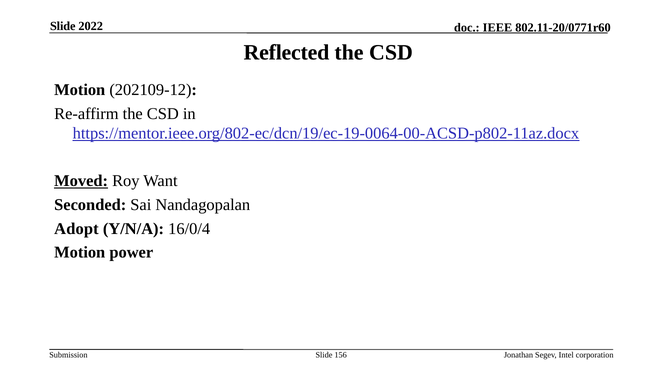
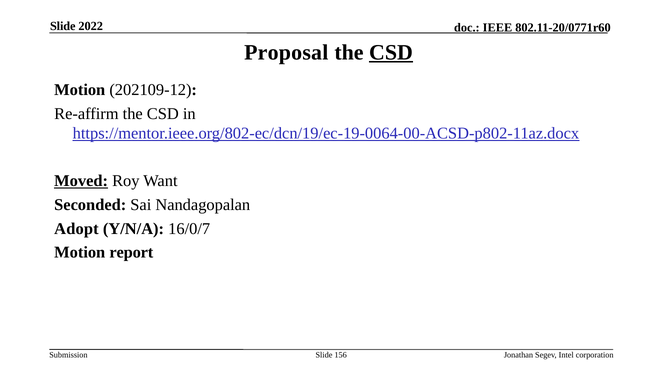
Reflected: Reflected -> Proposal (286, 52)
CSD underline: none -> present (391, 52)
16/0/4: 16/0/4 -> 16/0/7 (189, 228)
power: power -> report (131, 252)
